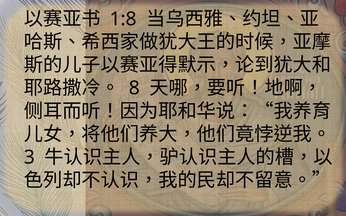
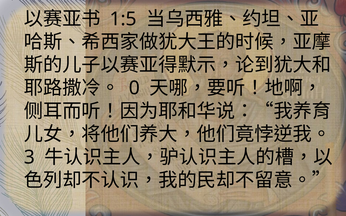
1:8: 1:8 -> 1:5 (123, 19)
8: 8 -> 0 (134, 88)
